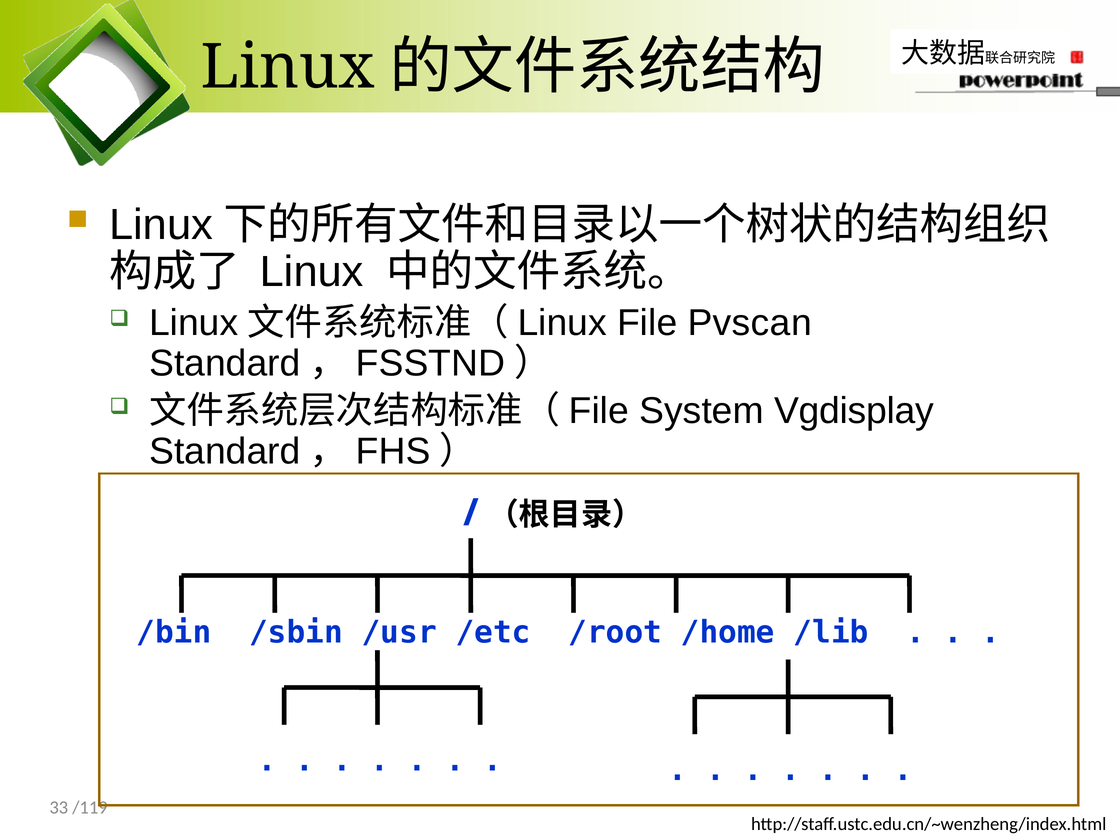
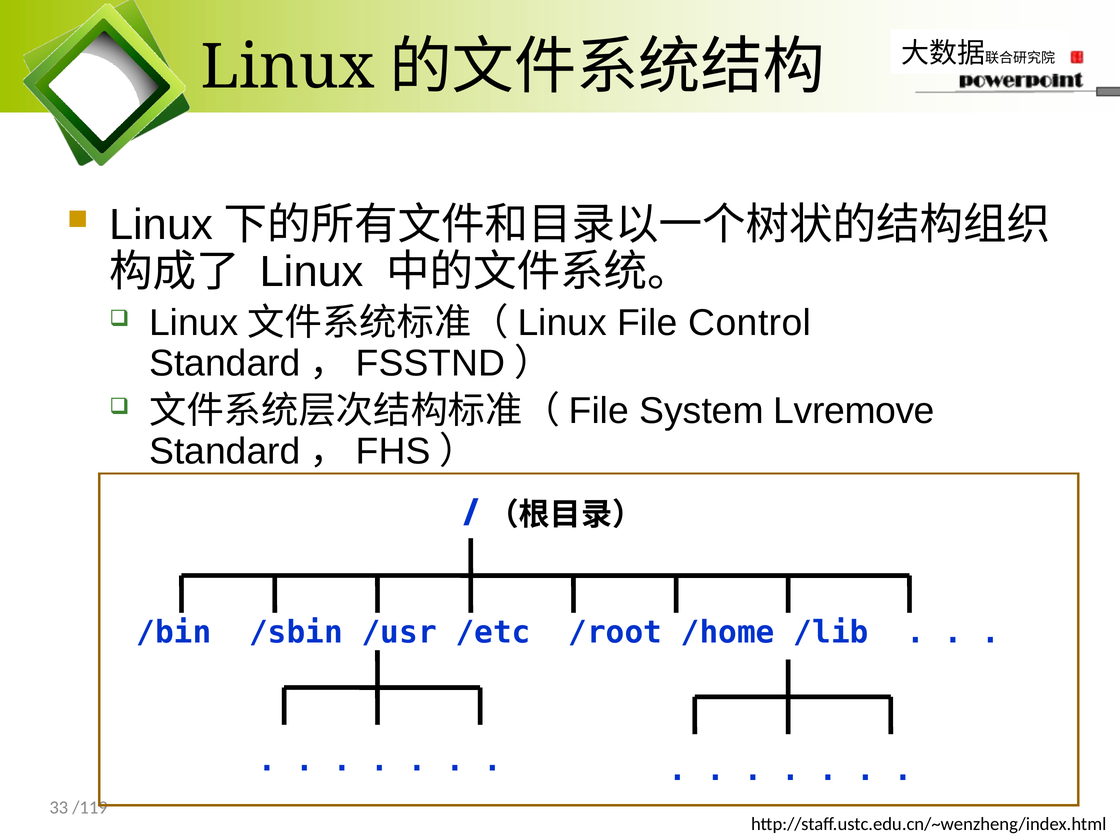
Pvscan: Pvscan -> Control (750, 323)
Vgdisplay: Vgdisplay -> Lvremove (854, 411)
